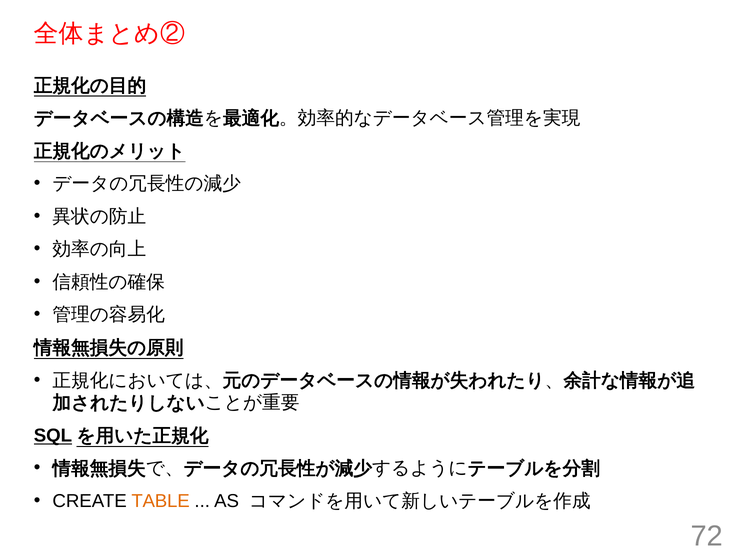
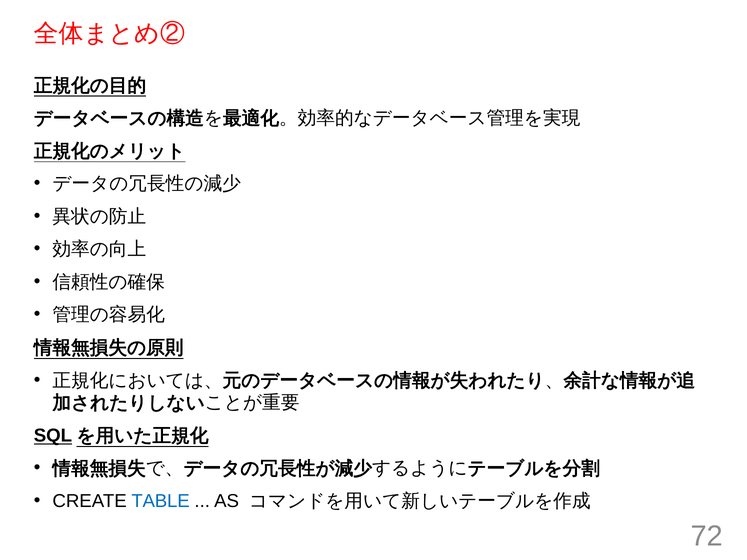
TABLE colour: orange -> blue (161, 501)
